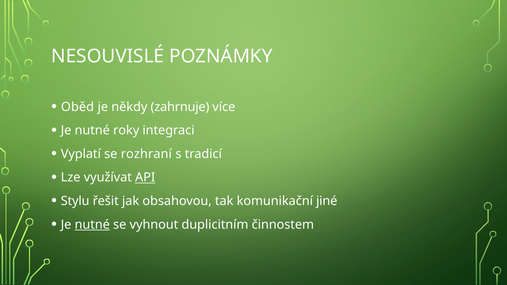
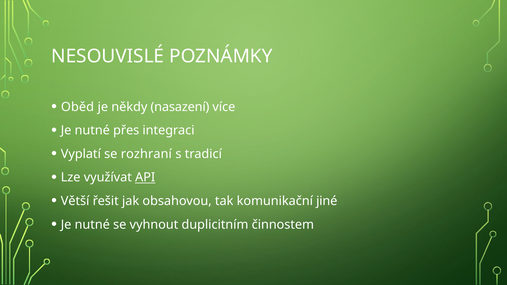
zahrnuje: zahrnuje -> nasazení (180, 107)
roky: roky -> přes (126, 131)
Stylu: Stylu -> Větší (75, 201)
nutné underline: present -> none (92, 225)
